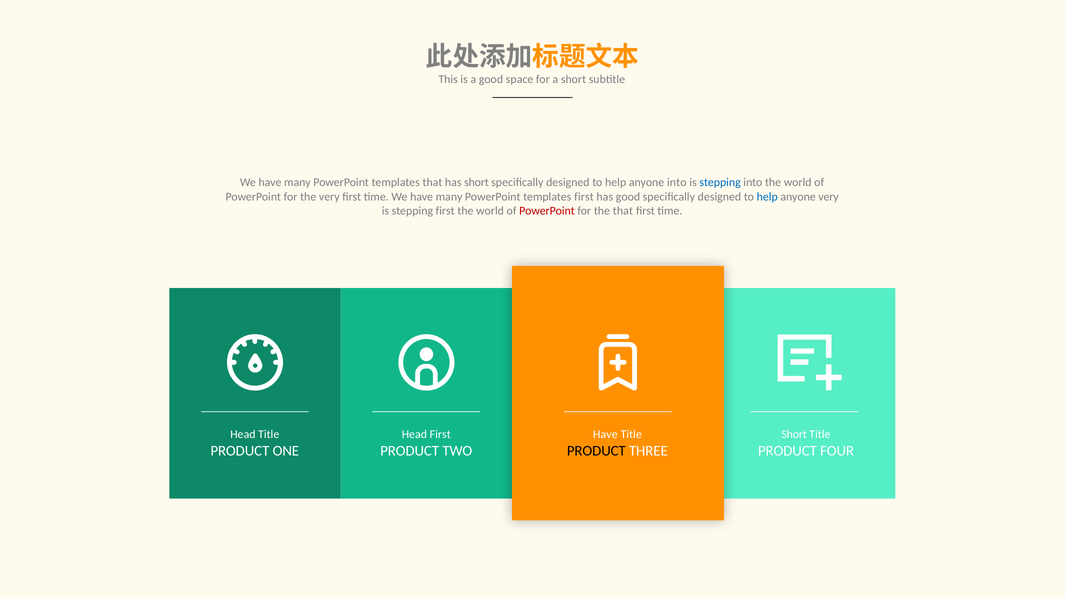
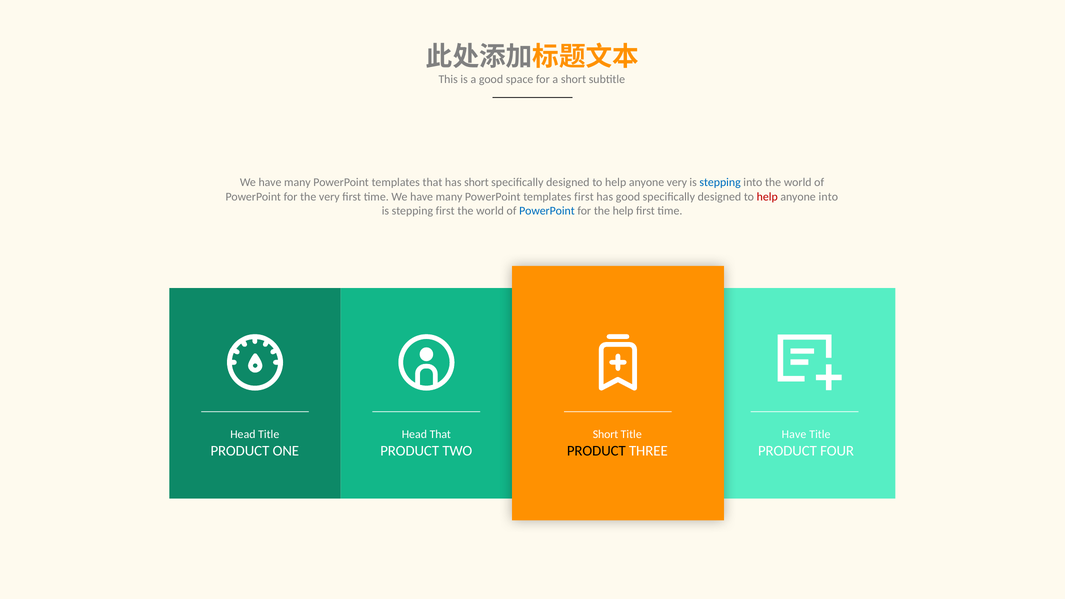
anyone into: into -> very (677, 182)
help colour: blue -> red (767, 197)
anyone very: very -> into (828, 197)
PowerPoint colour: red -> blue (547, 211)
the that: that -> help (623, 211)
Head First: First -> That (440, 435)
Have: Have -> Short (605, 435)
Short: Short -> Have (794, 435)
